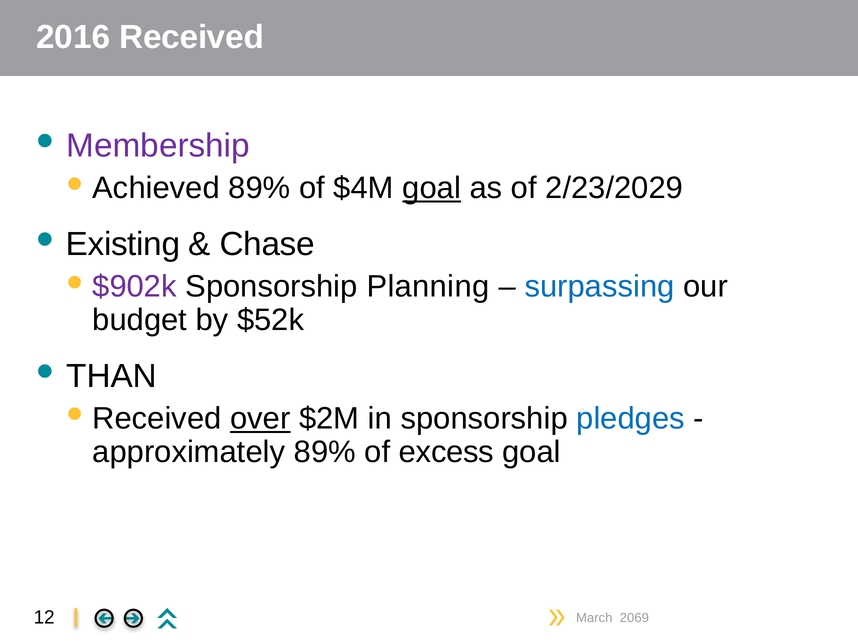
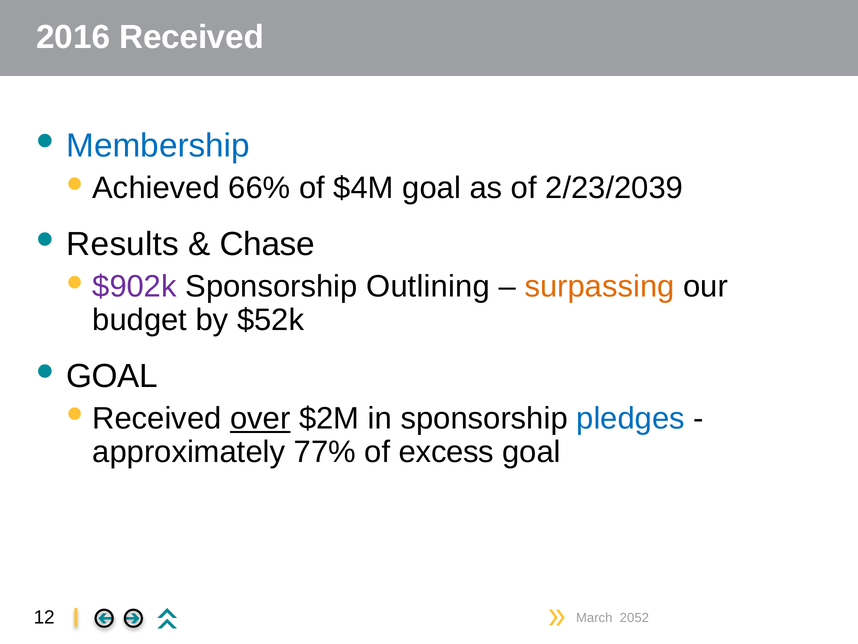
Membership colour: purple -> blue (158, 145)
Achieved 89%: 89% -> 66% (259, 188)
goal underline: present -> none (432, 188)
2/23/2029: 2/23/2029 -> 2/23/2039 (614, 188)
Existing: Existing -> Results (123, 244)
Planning: Planning -> Outlining (428, 286)
surpassing colour: blue -> orange (600, 286)
THAN: THAN -> GOAL (112, 376)
approximately 89%: 89% -> 77% (325, 452)
2069: 2069 -> 2052 (634, 618)
